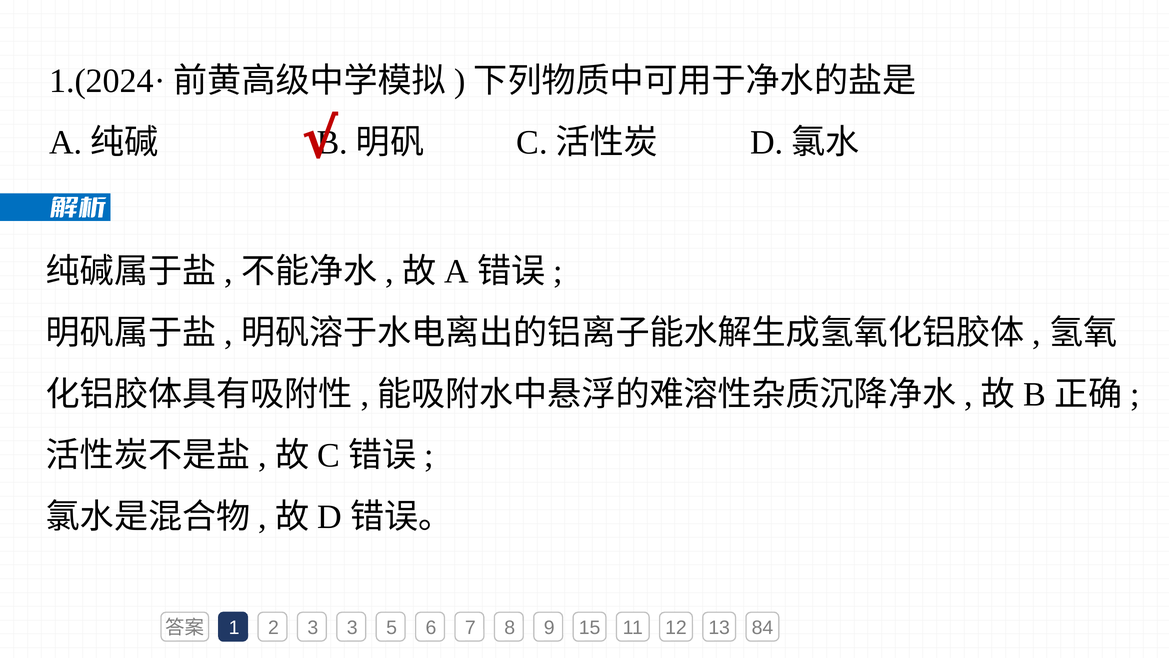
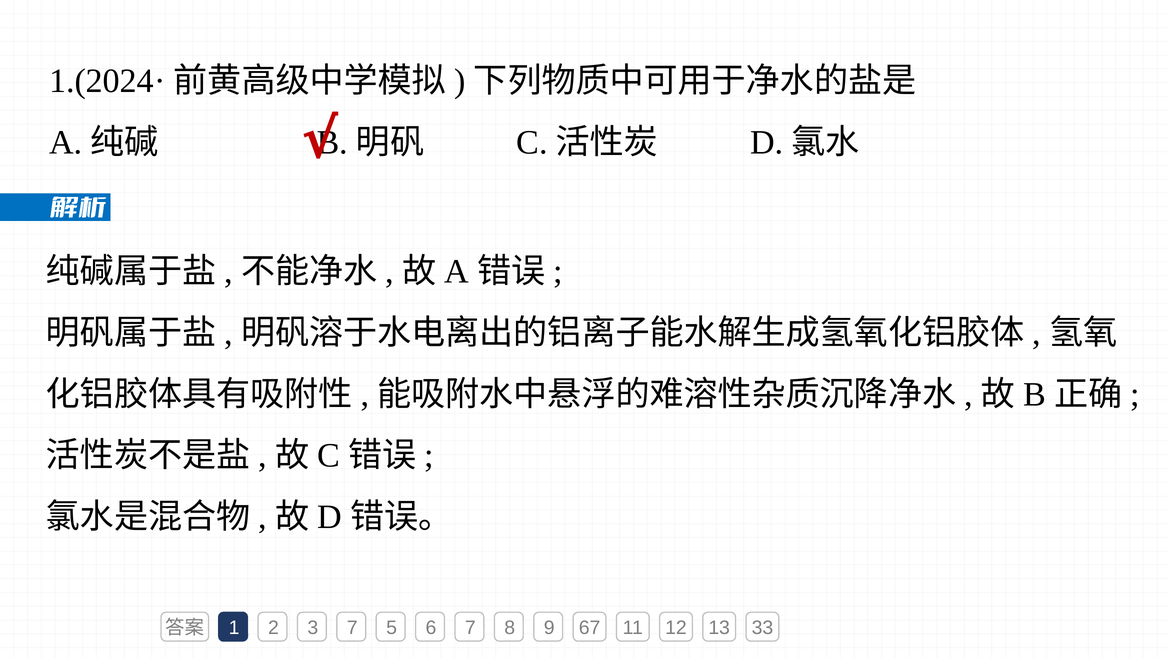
3 3: 3 -> 7 (352, 628)
15: 15 -> 67 (590, 628)
84: 84 -> 33 (762, 628)
